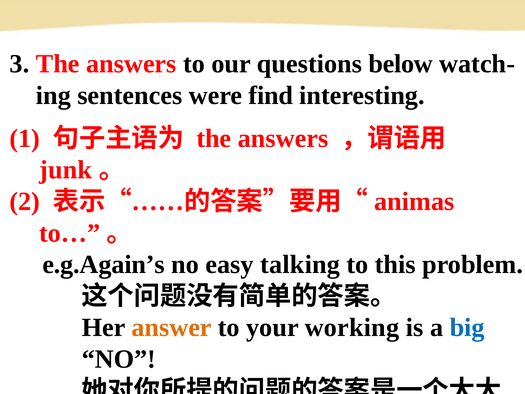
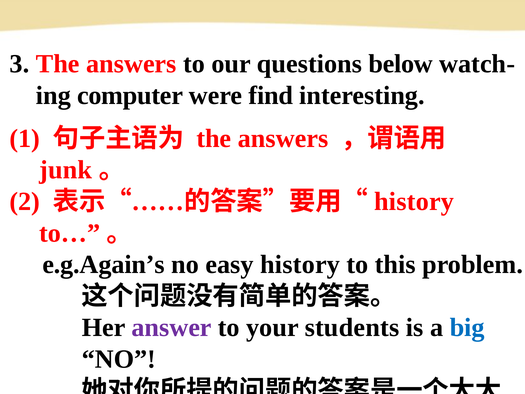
sentences: sentences -> computer (130, 95)
animas: animas -> history (414, 201)
easy talking: talking -> history (300, 264)
answer colour: orange -> purple (172, 327)
working: working -> students (352, 327)
